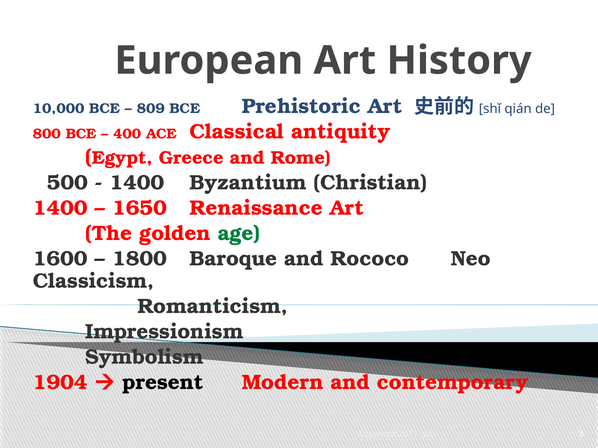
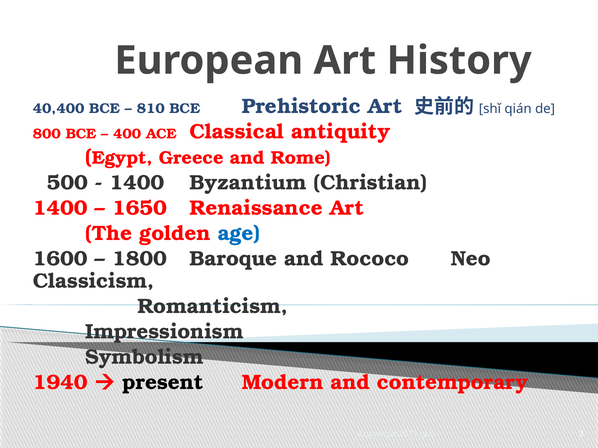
10,000: 10,000 -> 40,400 (59, 109)
809: 809 -> 810 (151, 109)
age colour: green -> blue (239, 233)
1904: 1904 -> 1940 (60, 383)
